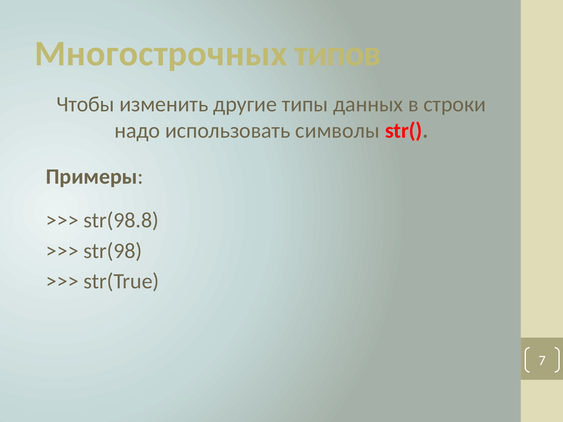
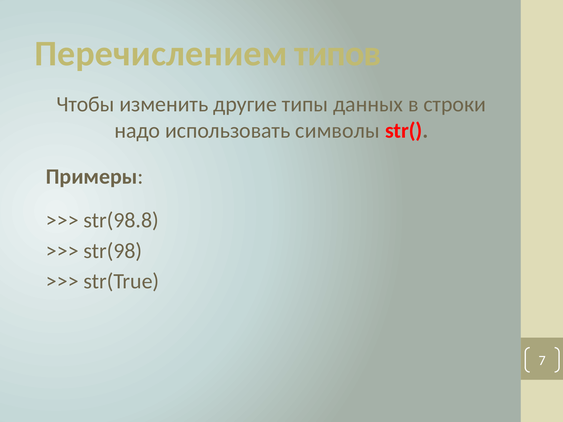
Многострочных: Многострочных -> Перечислением (161, 54)
